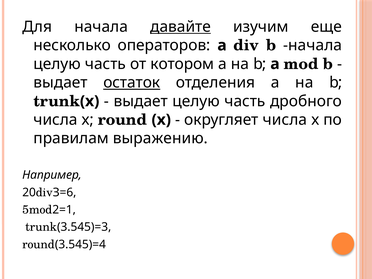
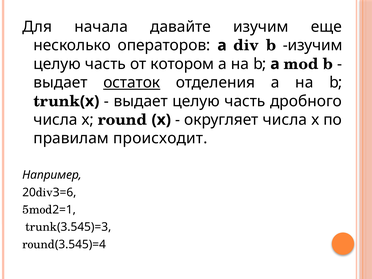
давайте underline: present -> none (181, 27)
b начала: начала -> изучим (313, 45)
выражению: выражению -> происходит (160, 138)
